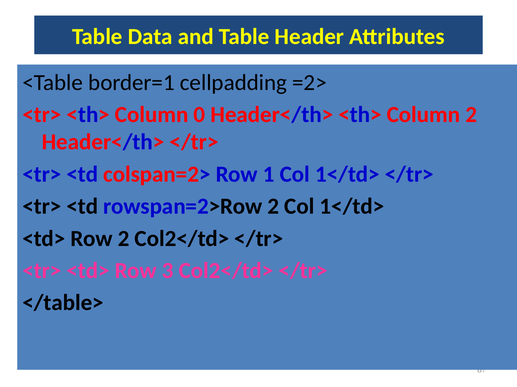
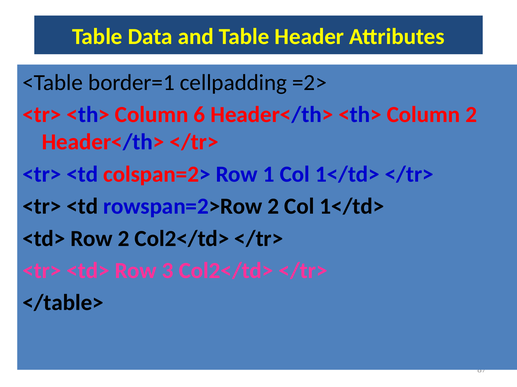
0: 0 -> 6 (199, 115)
